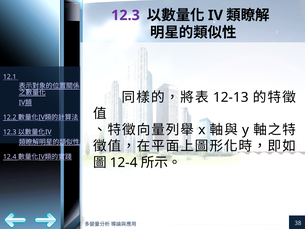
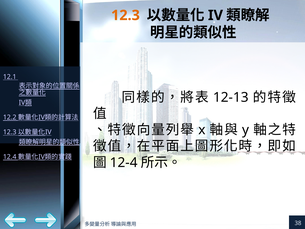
12.3 colour: purple -> orange (125, 15)
